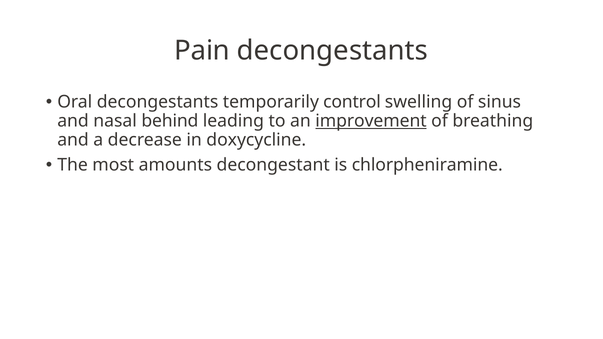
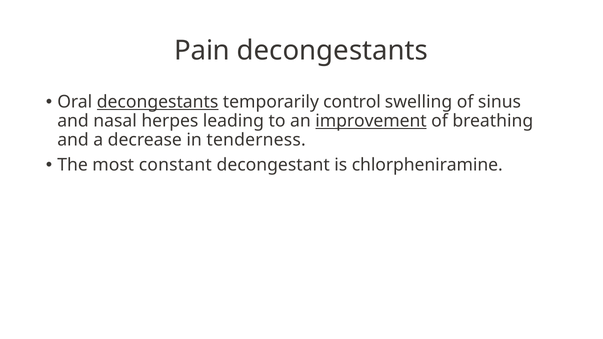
decongestants underline: none -> present (158, 102)
behind: behind -> herpes (170, 121)
doxycycline: doxycycline -> tenderness (256, 140)
amounts: amounts -> constant (175, 165)
